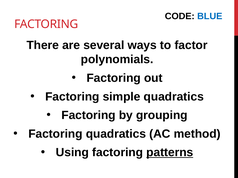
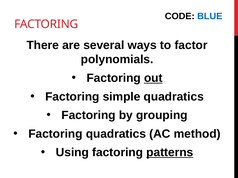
out underline: none -> present (153, 78)
